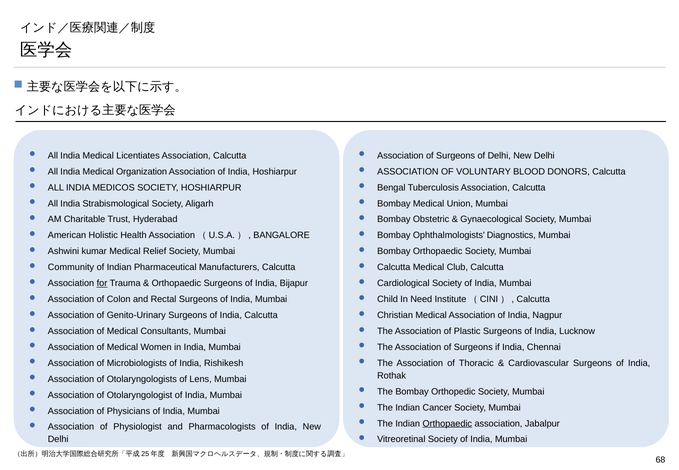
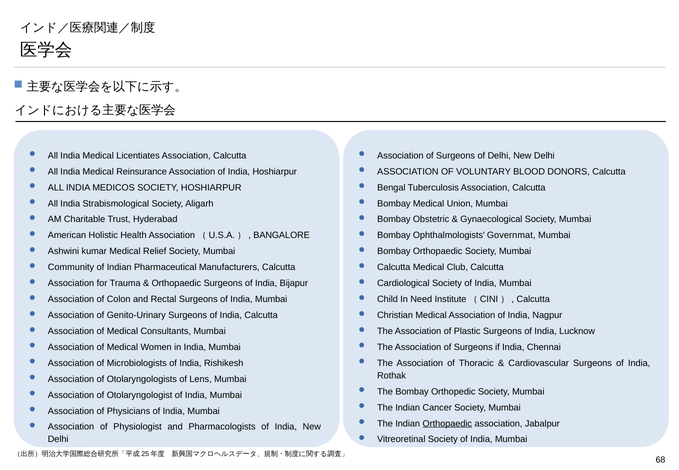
Organization: Organization -> Reinsurance (142, 172)
Diagnostics: Diagnostics -> Governmat (511, 235)
for underline: present -> none (102, 283)
